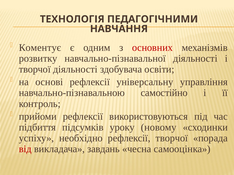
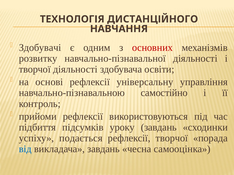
ПЕДАГОГІЧНИМИ: ПЕДАГОГІЧНИМИ -> ДИСТАНЦІЙНОГО (153, 19)
Коментує: Коментує -> Здобувачі (40, 48)
уроку новому: новому -> завдань (159, 128)
необхідно: необхідно -> подається (81, 139)
від colour: red -> blue (25, 149)
